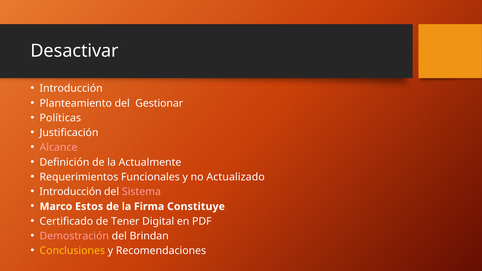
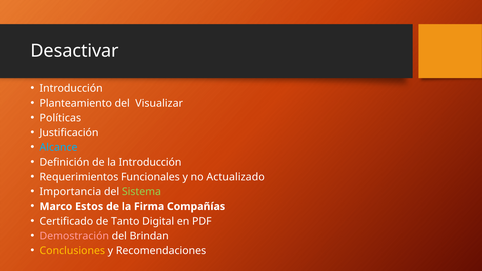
Gestionar: Gestionar -> Visualizar (159, 103)
Alcance colour: pink -> light blue (59, 148)
la Actualmente: Actualmente -> Introducción (150, 162)
Introducción: Introducción -> Importancia (70, 192)
Sistema colour: pink -> light green (141, 192)
Constituye: Constituye -> Compañías (196, 207)
Tener: Tener -> Tanto (125, 221)
